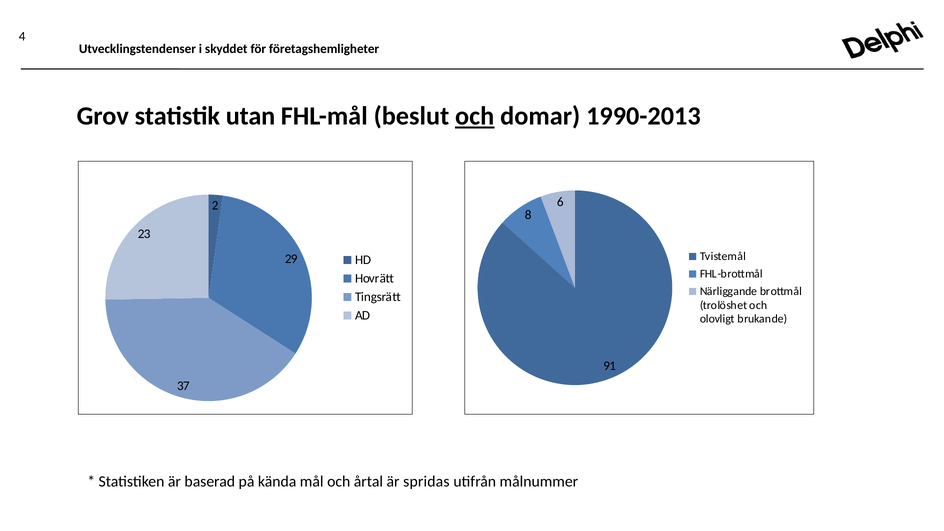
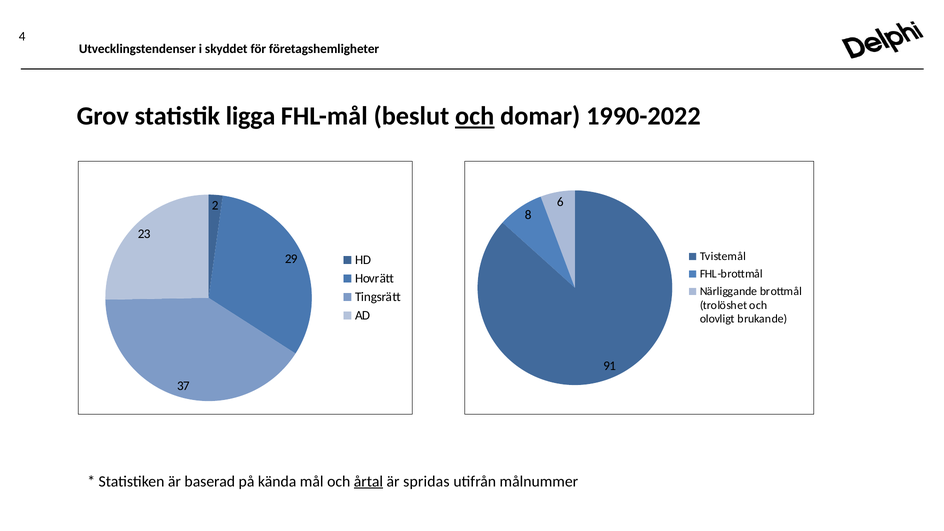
utan: utan -> ligga (251, 116)
1990-2013: 1990-2013 -> 1990-2022 (643, 116)
årtal underline: none -> present (368, 481)
